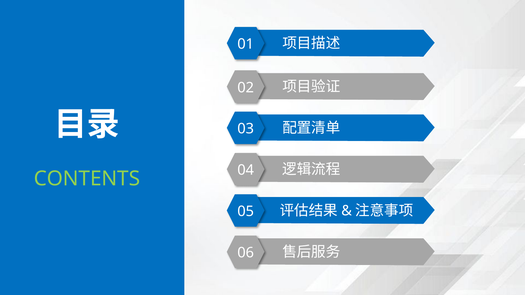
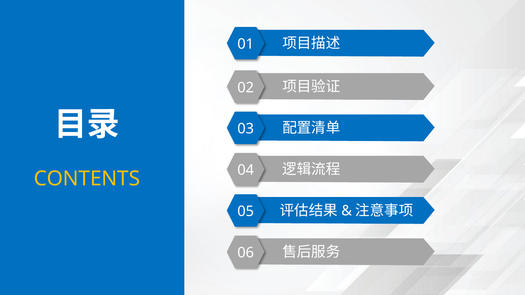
CONTENTS colour: light green -> yellow (87, 179)
